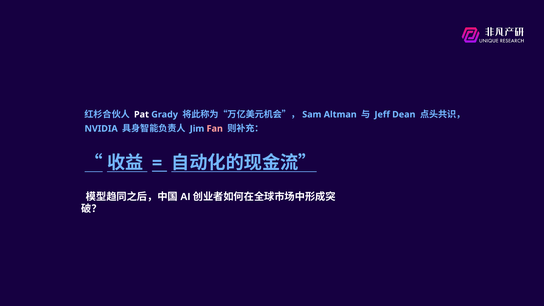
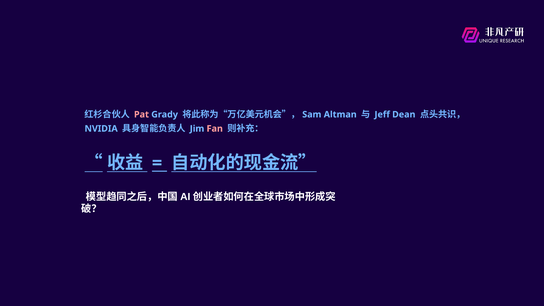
Pat colour: white -> pink (141, 114)
